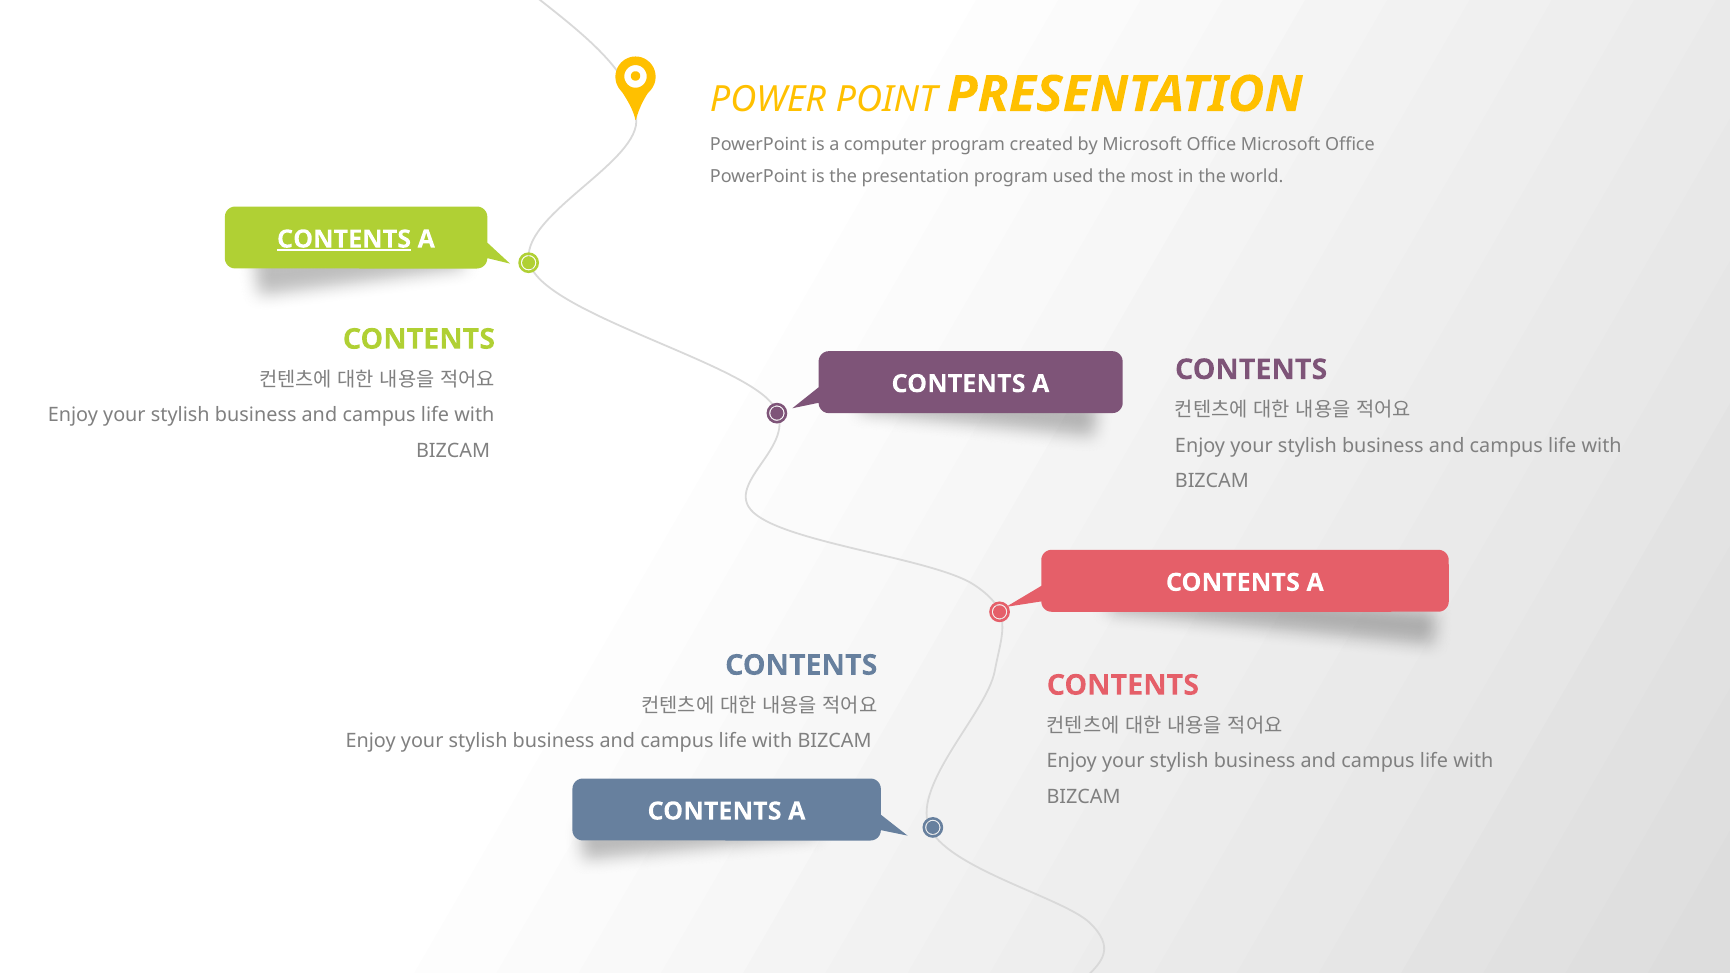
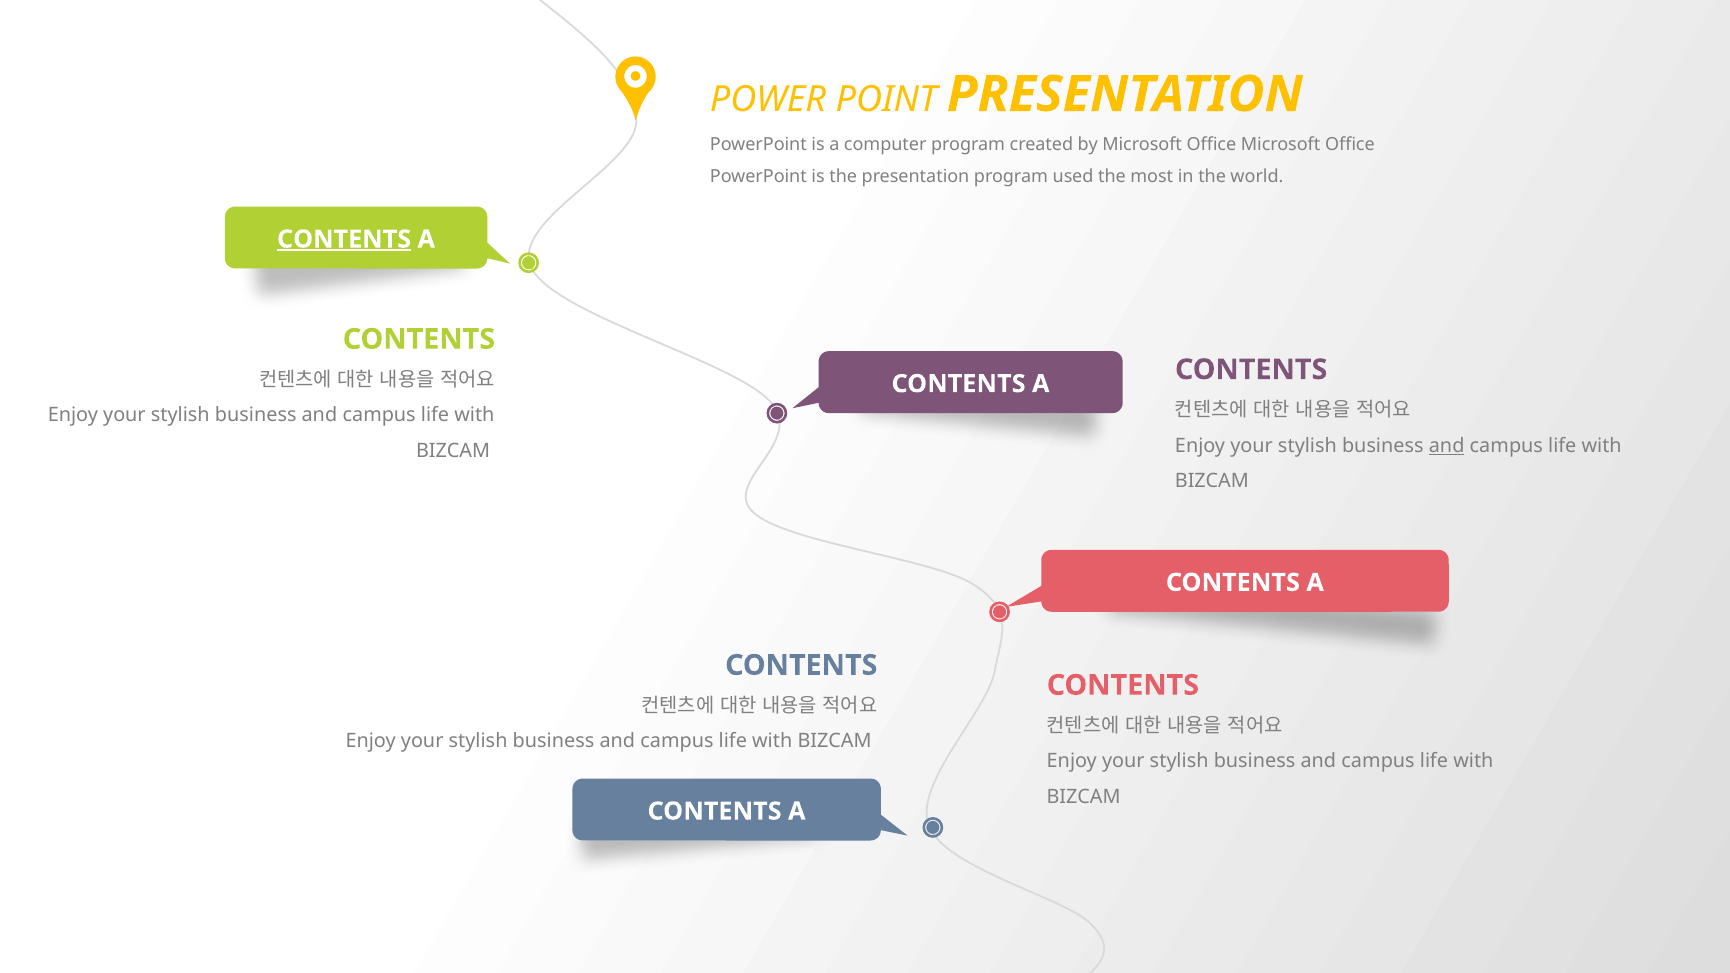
and underline: none -> present (1447, 446)
